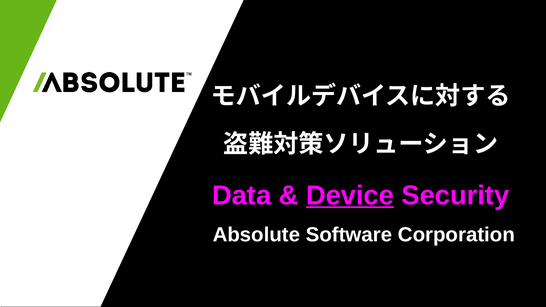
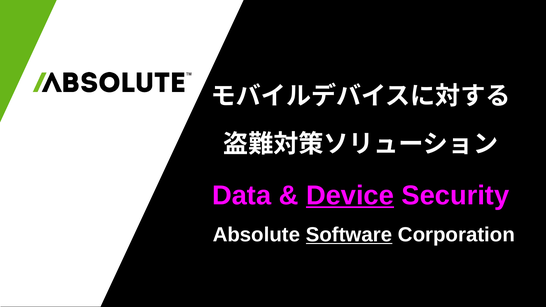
Software underline: none -> present (349, 235)
